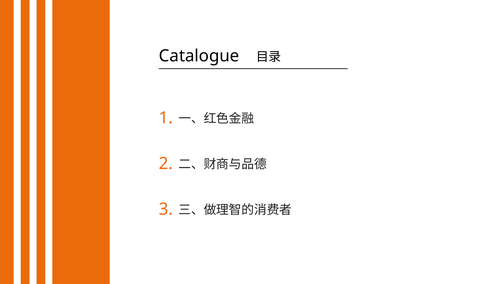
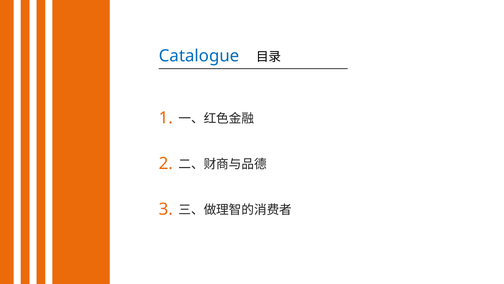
Catalogue colour: black -> blue (199, 56)
